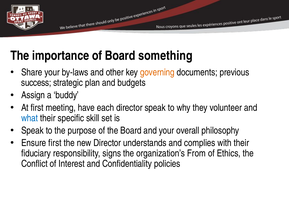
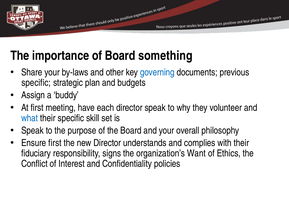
governing colour: orange -> blue (157, 72)
success: success -> specific (36, 83)
From: From -> Want (196, 153)
